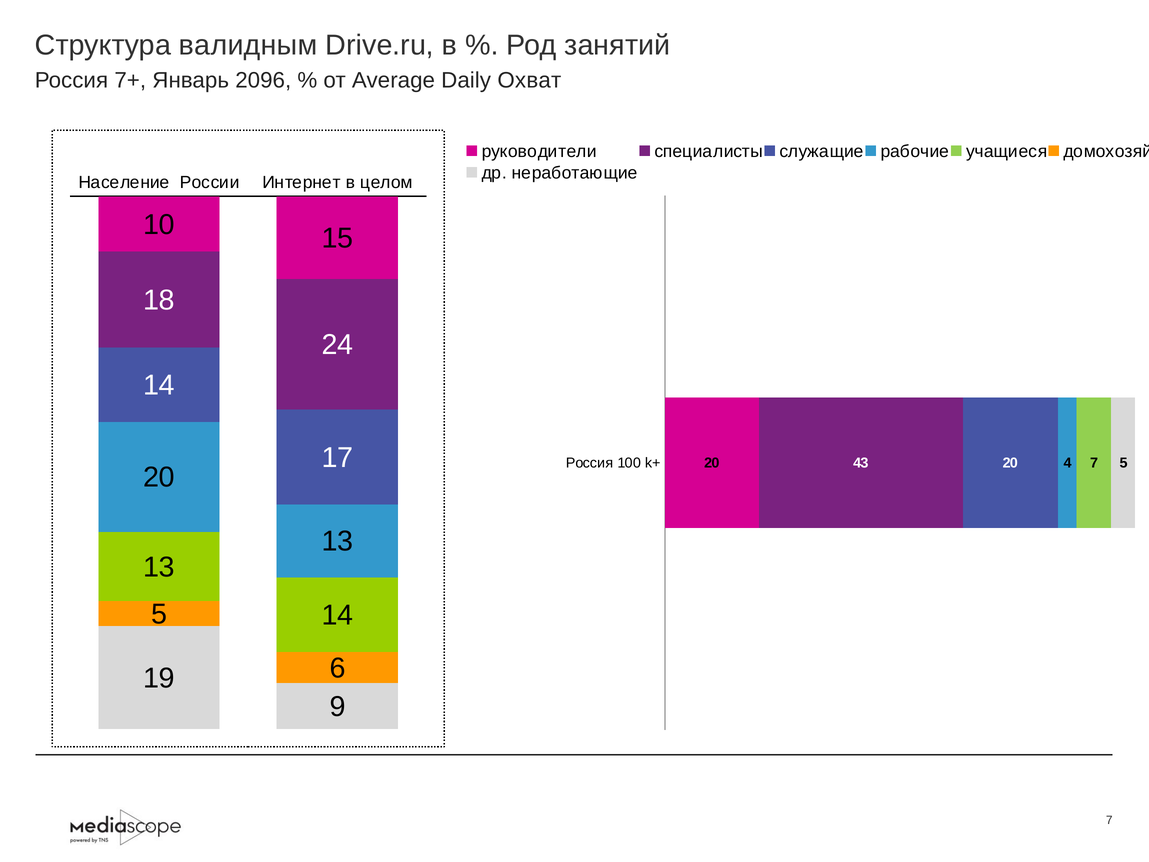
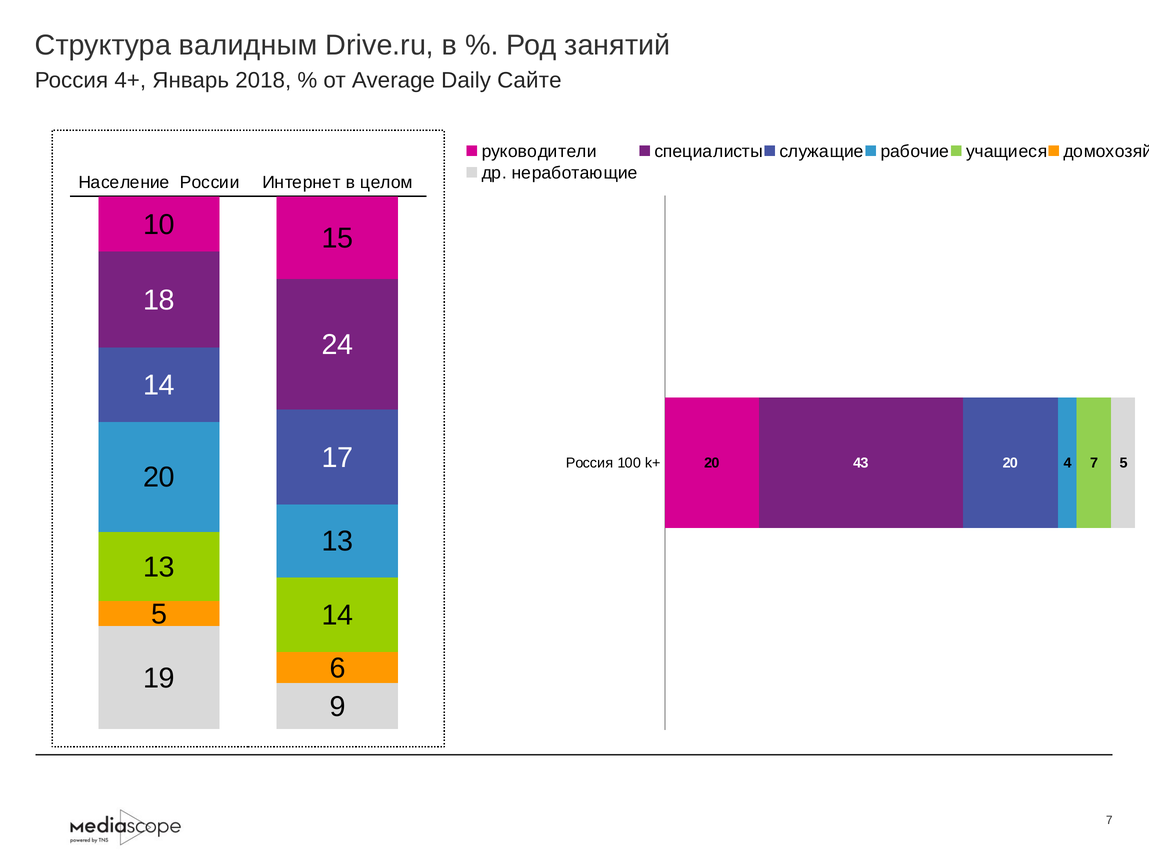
7+: 7+ -> 4+ (130, 80)
2096: 2096 -> 2018 (263, 80)
Охват: Охват -> Сайте (529, 80)
